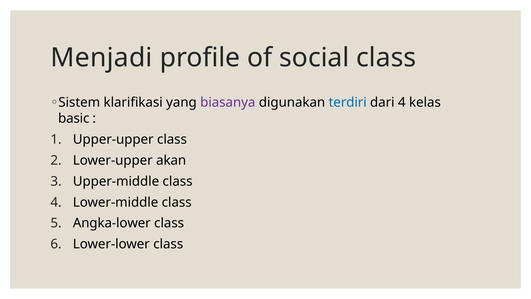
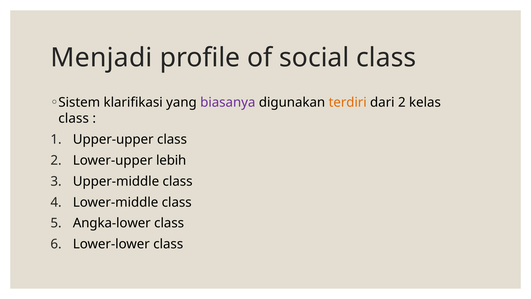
terdiri colour: blue -> orange (348, 102)
dari 4: 4 -> 2 (402, 102)
basic: basic -> class (74, 118)
akan: akan -> lebih (171, 160)
